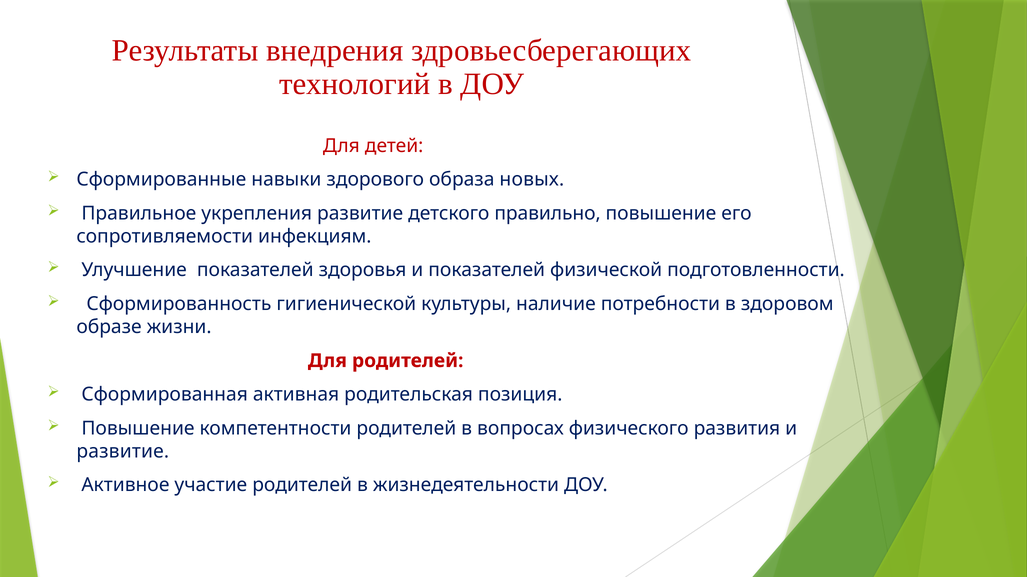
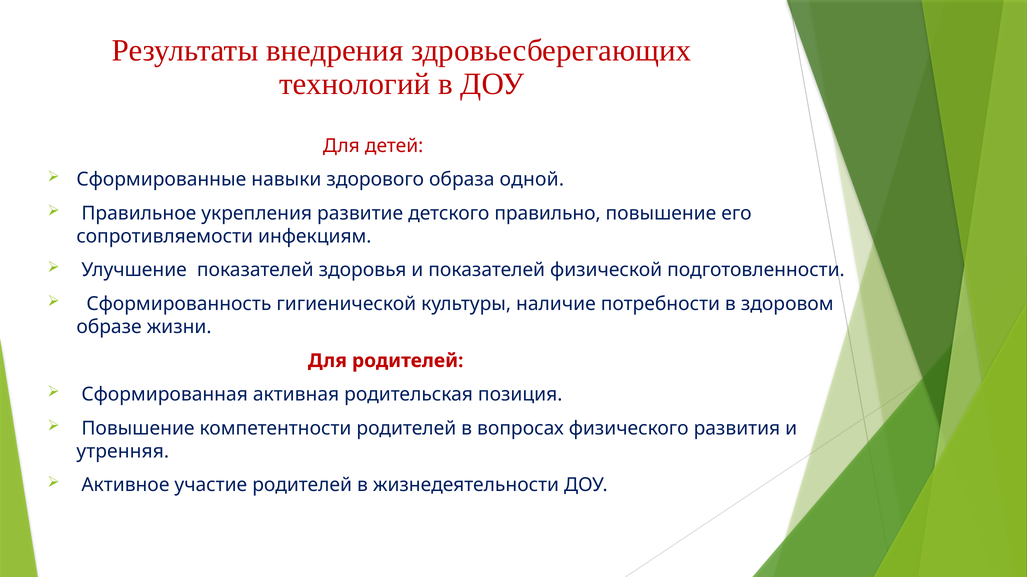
новых: новых -> одной (532, 180)
развитие: развитие -> утренняя (123, 452)
